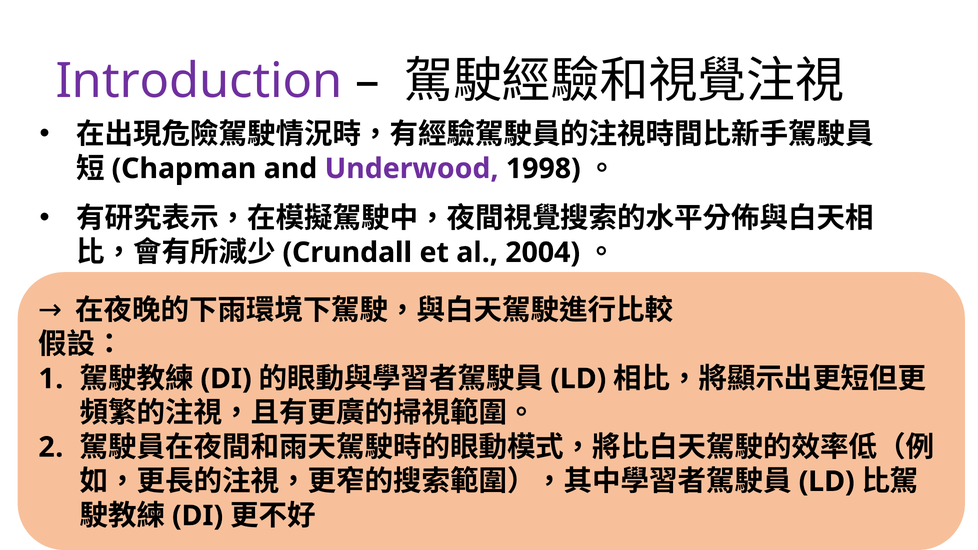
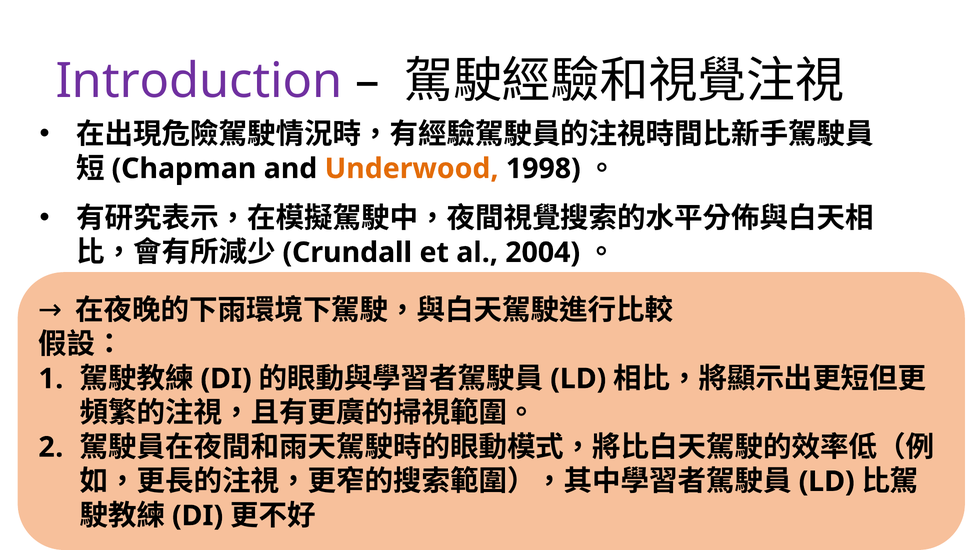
Underwood colour: purple -> orange (412, 169)
